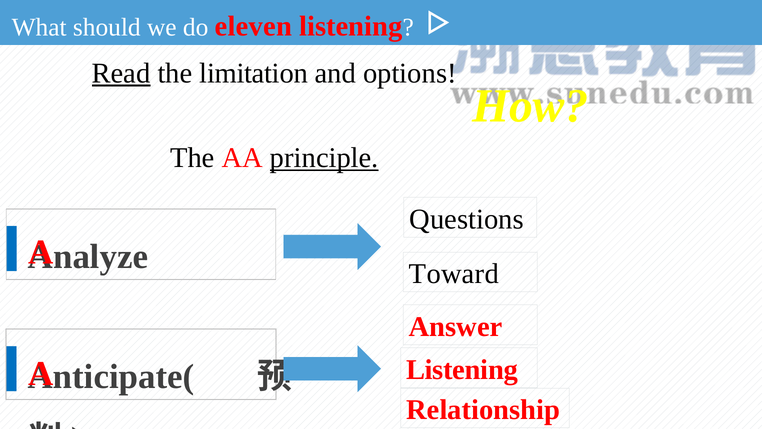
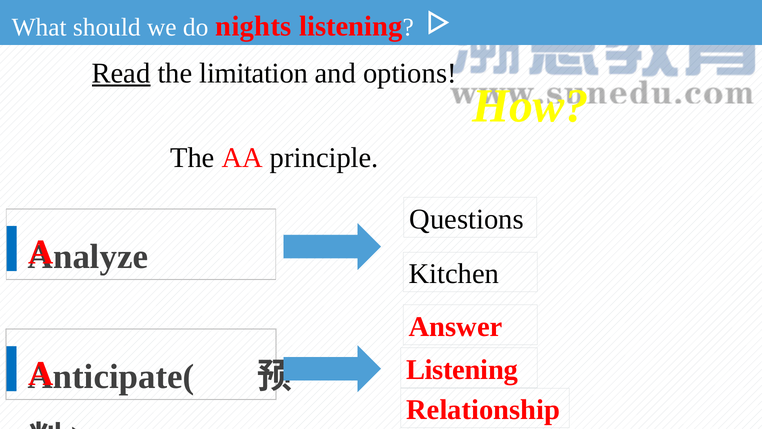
eleven: eleven -> nights (253, 26)
principle underline: present -> none (324, 158)
Toward: Toward -> Kitchen (454, 274)
